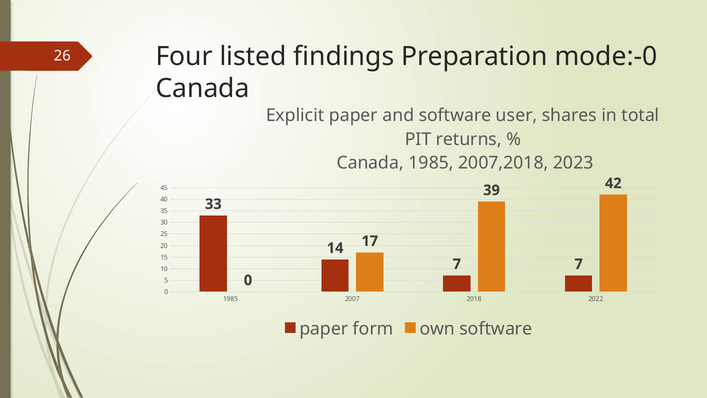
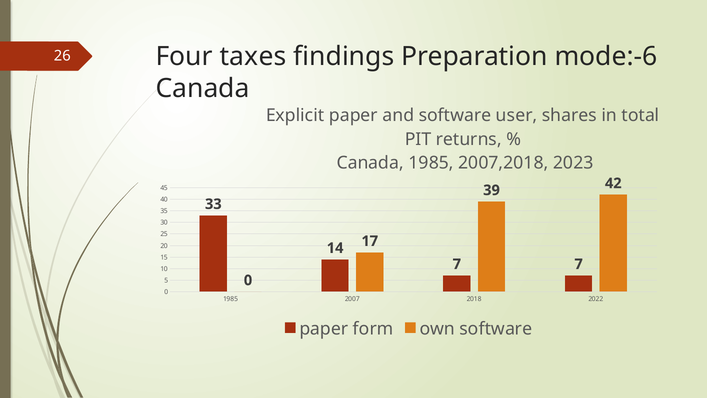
listed: listed -> taxes (253, 57)
mode:-0: mode:-0 -> mode:-6 (606, 57)
